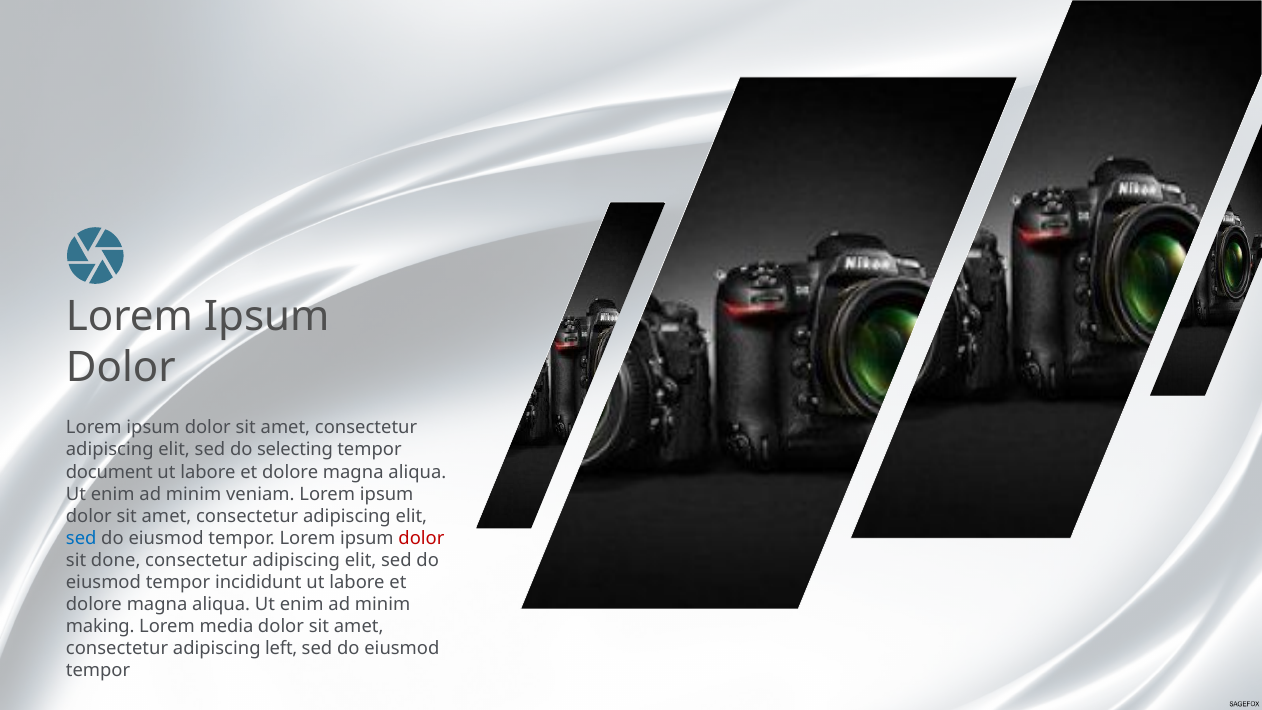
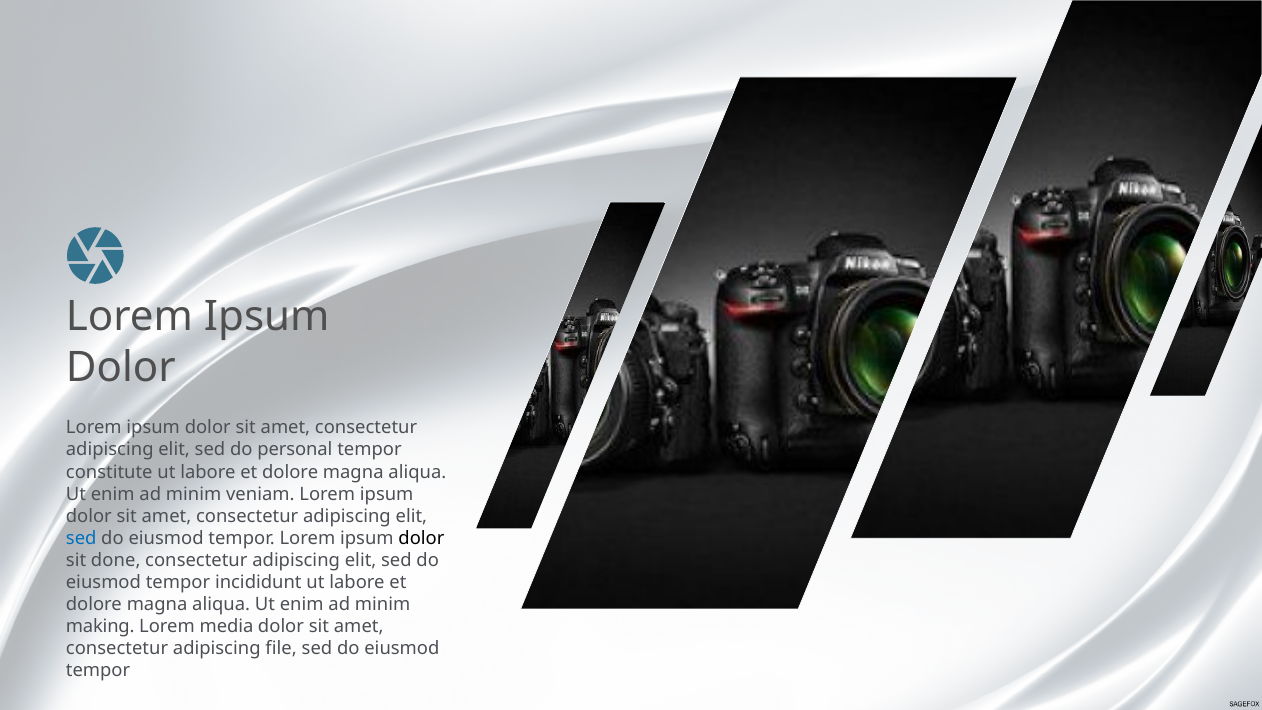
selecting: selecting -> personal (295, 450)
document: document -> constitute (109, 472)
dolor colour: red -> black (421, 538)
left: left -> file (281, 649)
